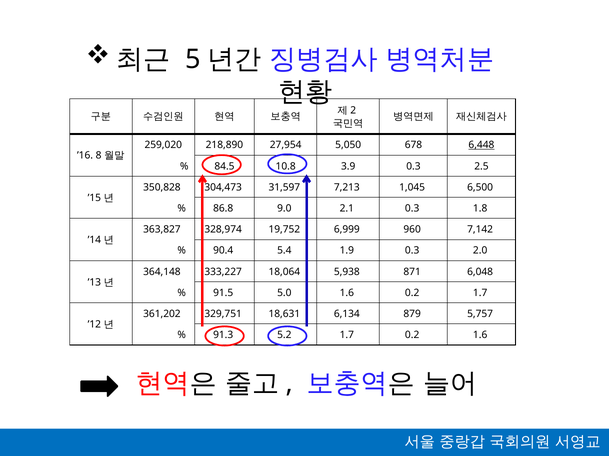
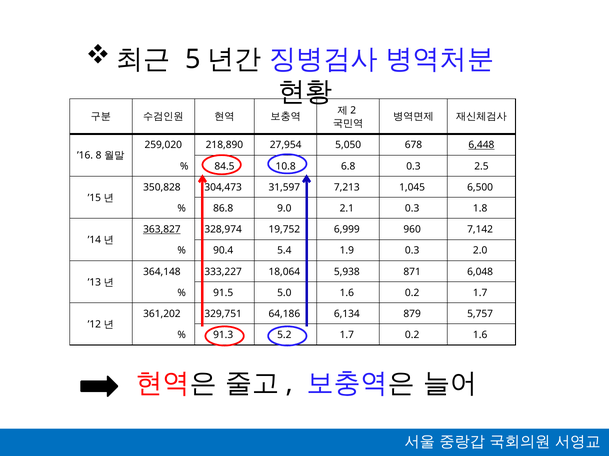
3.9: 3.9 -> 6.8 (348, 166)
363,827 underline: none -> present (162, 230)
18,631: 18,631 -> 64,186 (284, 315)
